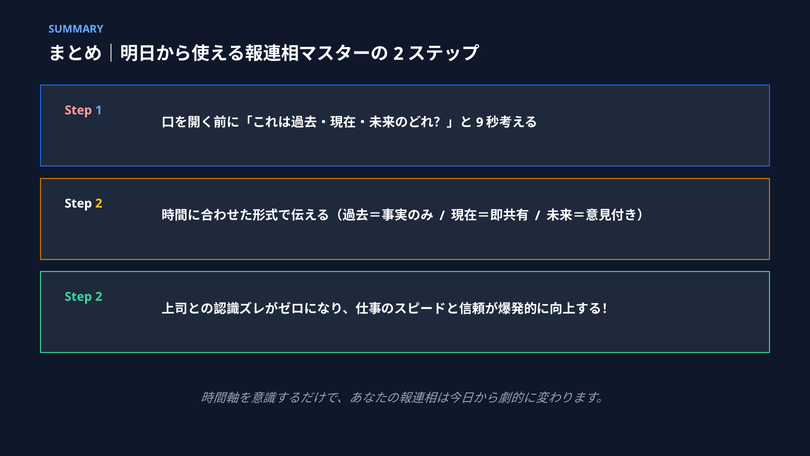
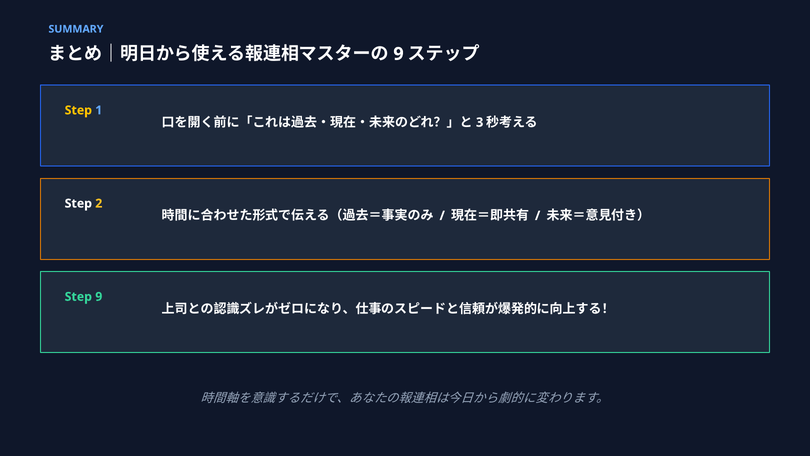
2: 2 -> 9 (399, 54)
Step colour: pink -> yellow (78, 110)
9: 9 -> 3 (480, 122)
2: 2 -> 9 (99, 296)
